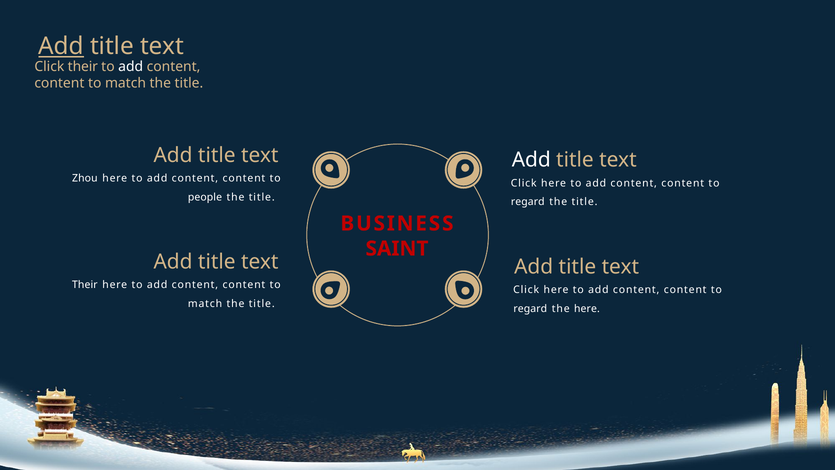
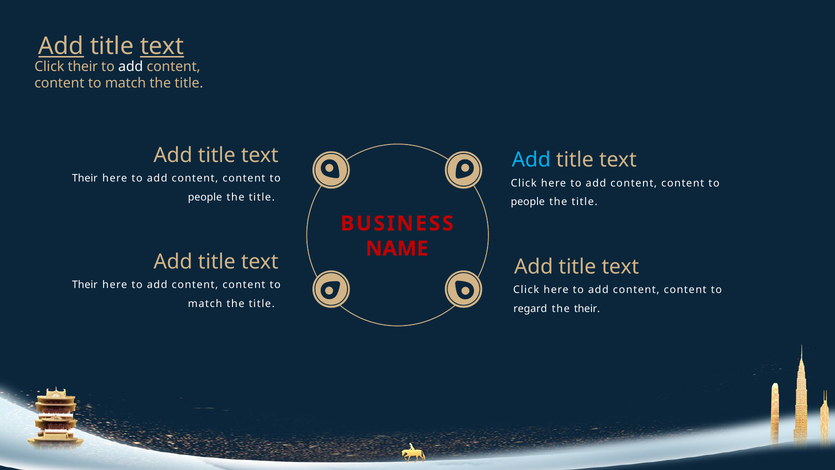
text underline: none -> present (162, 46)
Add colour: white -> light blue (531, 160)
Zhou: Zhou -> Their (85, 178)
regard: regard -> people (528, 202)
SAINT: SAINT -> NAME (397, 248)
the here: here -> their (587, 308)
